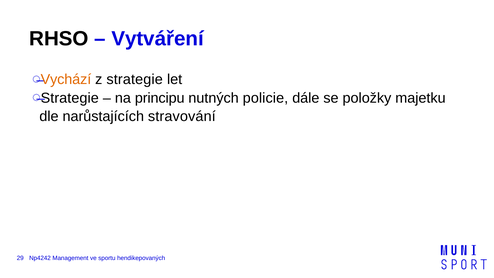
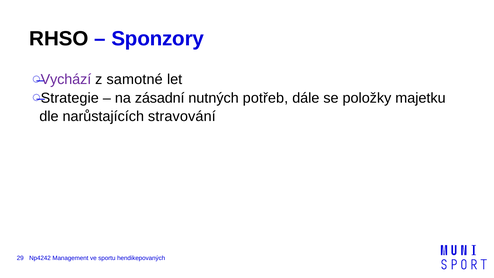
Vytváření: Vytváření -> Sponzory (158, 39)
Vychází colour: orange -> purple (66, 79)
z strategie: strategie -> samotné (135, 79)
principu: principu -> zásadní (160, 98)
policie: policie -> potřeb (265, 98)
